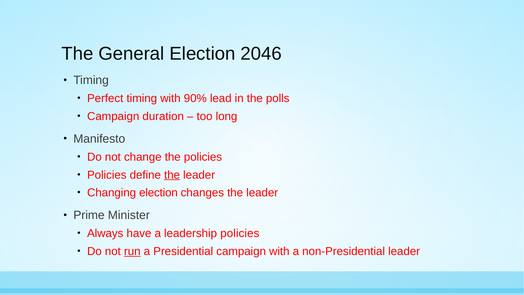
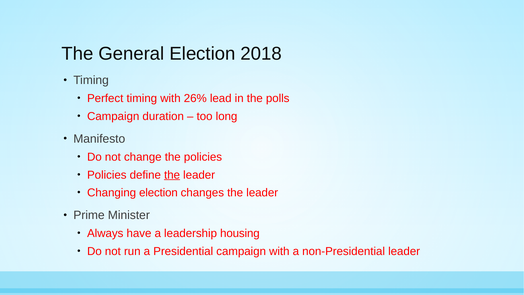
2046: 2046 -> 2018 (261, 54)
90%: 90% -> 26% (195, 98)
leadership policies: policies -> housing (240, 233)
run underline: present -> none (132, 251)
